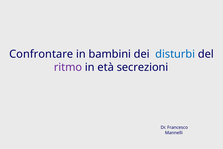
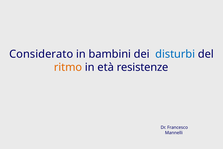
Confrontare: Confrontare -> Considerato (41, 54)
ritmo colour: purple -> orange (68, 67)
secrezioni: secrezioni -> resistenze (143, 67)
